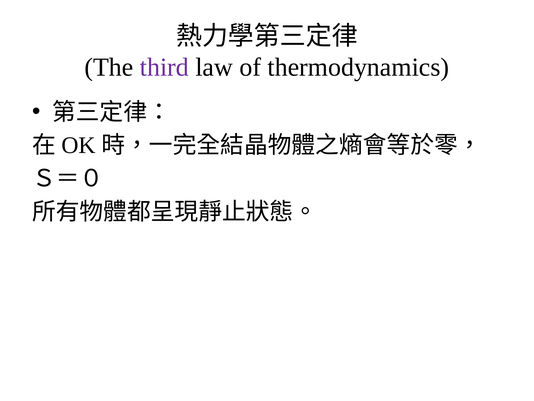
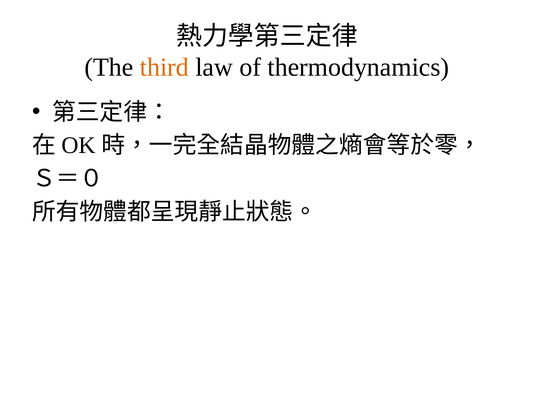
third colour: purple -> orange (164, 67)
